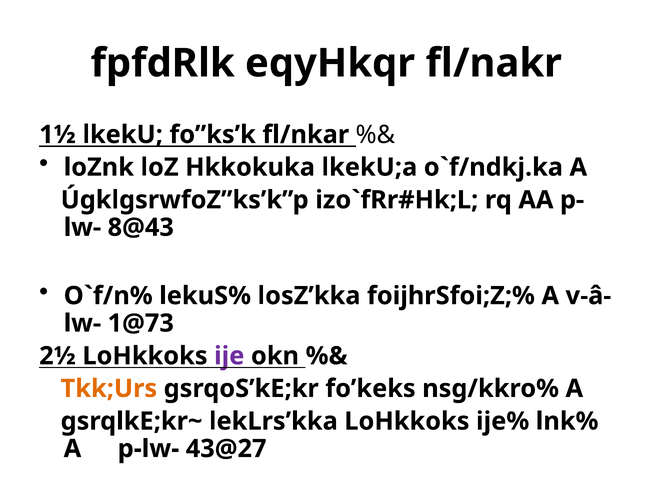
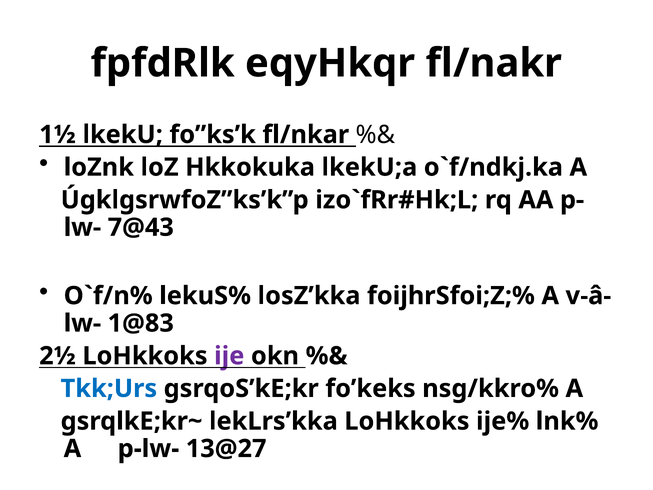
8@43: 8@43 -> 7@43 (141, 227)
1@73: 1@73 -> 1@83 (141, 323)
Tkk;Urs colour: orange -> blue (109, 388)
43@27: 43@27 -> 13@27 (226, 448)
